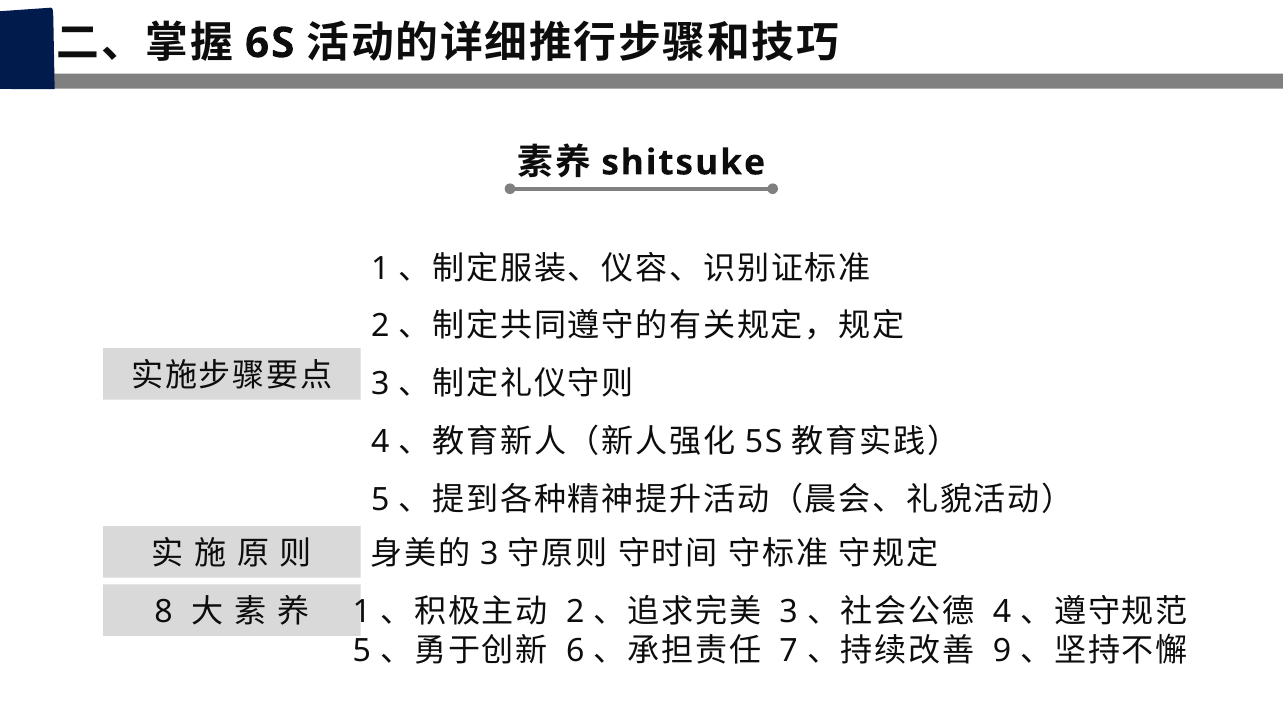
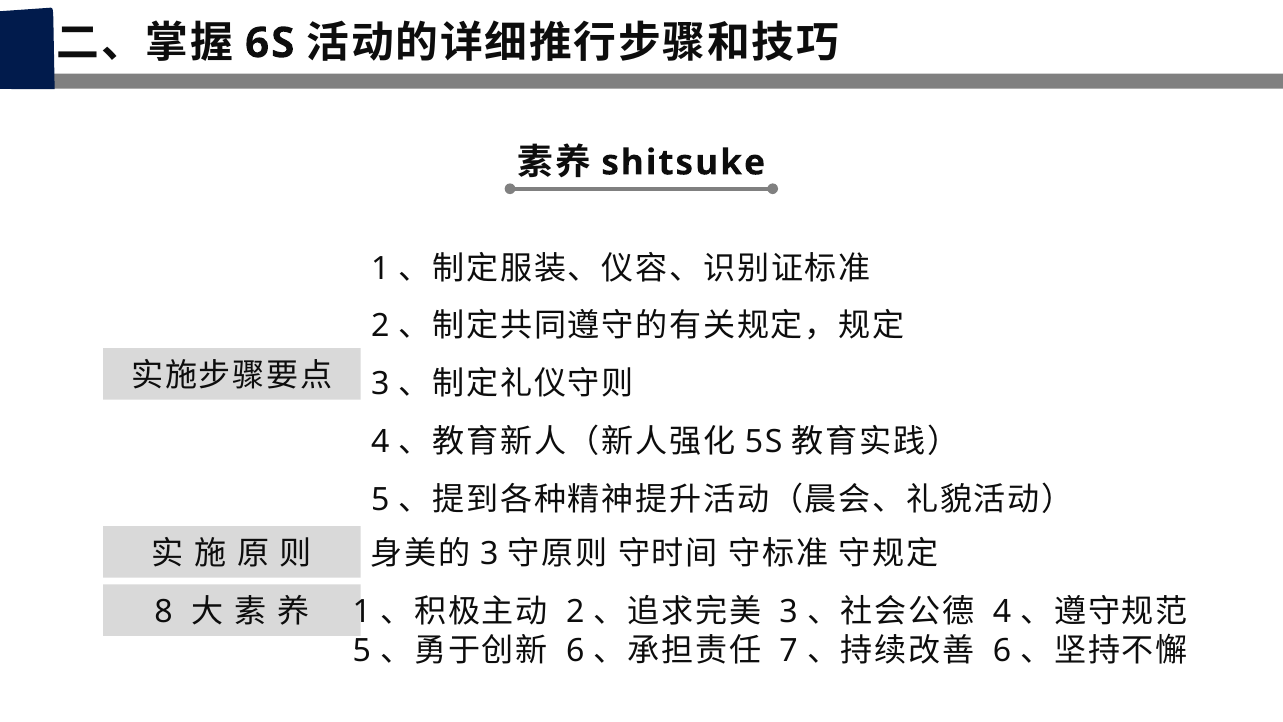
9: 9 -> 6 (1002, 650)
